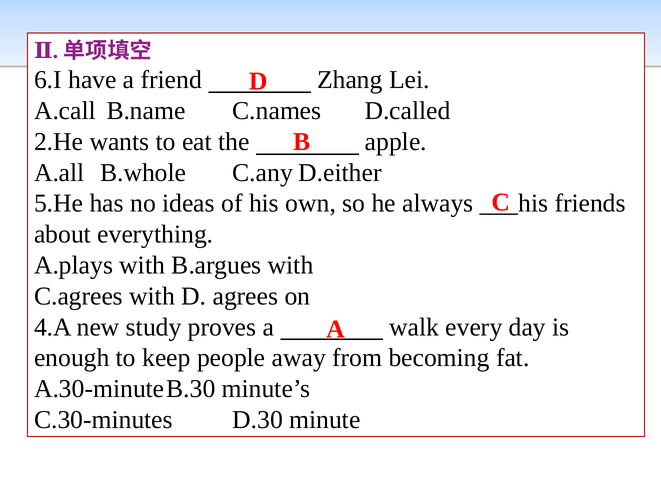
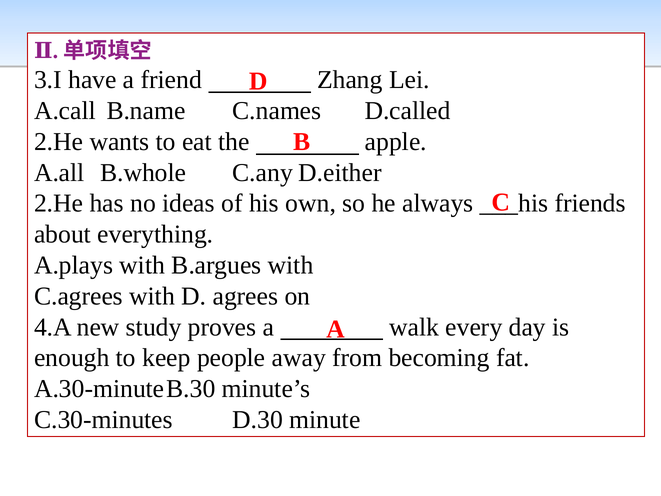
6.I: 6.I -> 3.I (48, 80)
5.He: 5.He -> 2.He (59, 203)
